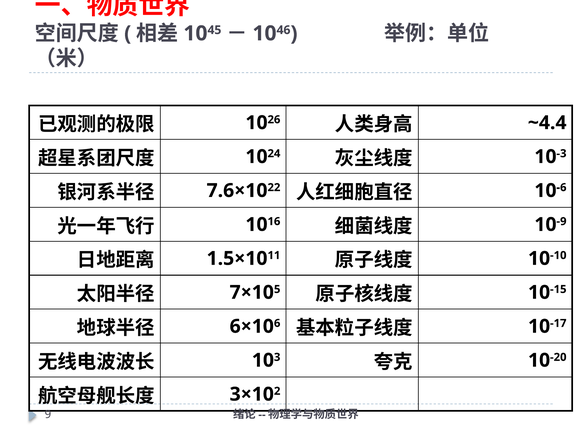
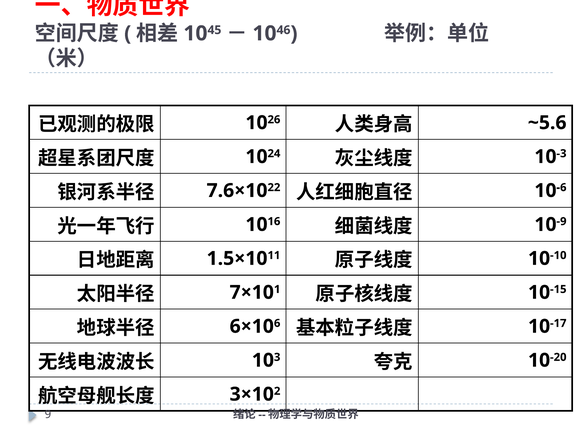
~4.4: ~4.4 -> ~5.6 (547, 123)
5: 5 -> 1 (277, 290)
